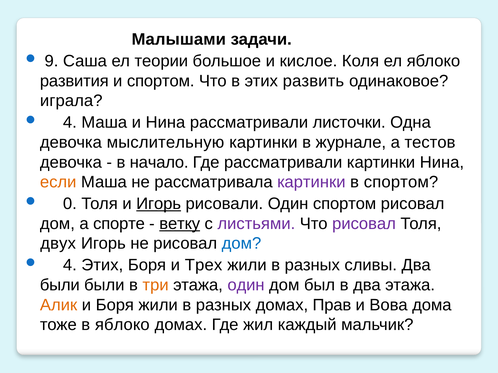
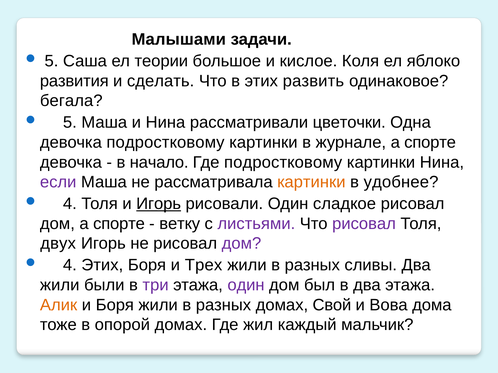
9: 9 -> 5 (51, 61)
и спортом: спортом -> сделать (161, 81)
играла: играла -> бегала (71, 101)
4: 4 -> 5 (70, 123)
листочки: листочки -> цветочки (349, 123)
девочка мыслительную: мыслительную -> подростковому (165, 143)
журнале а тестов: тестов -> спорте (430, 143)
Где рассматривали: рассматривали -> подростковому (283, 162)
если colour: orange -> purple (58, 182)
картинки colour: purple -> orange (311, 182)
в спортом: спортом -> удобнее (401, 182)
0: 0 -> 4 (70, 204)
Один спортом: спортом -> сладкое (345, 204)
ветку underline: present -> none (180, 224)
дом colour: blue -> purple (241, 244)
были: были -> жили (60, 285)
три colour: orange -> purple (156, 285)
Прав: Прав -> Свой (332, 305)
в яблоко: яблоко -> опорой (122, 325)
